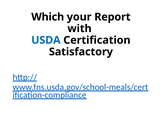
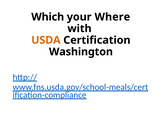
Report: Report -> Where (112, 17)
USDA colour: blue -> orange (46, 40)
Satisfactory: Satisfactory -> Washington (81, 52)
